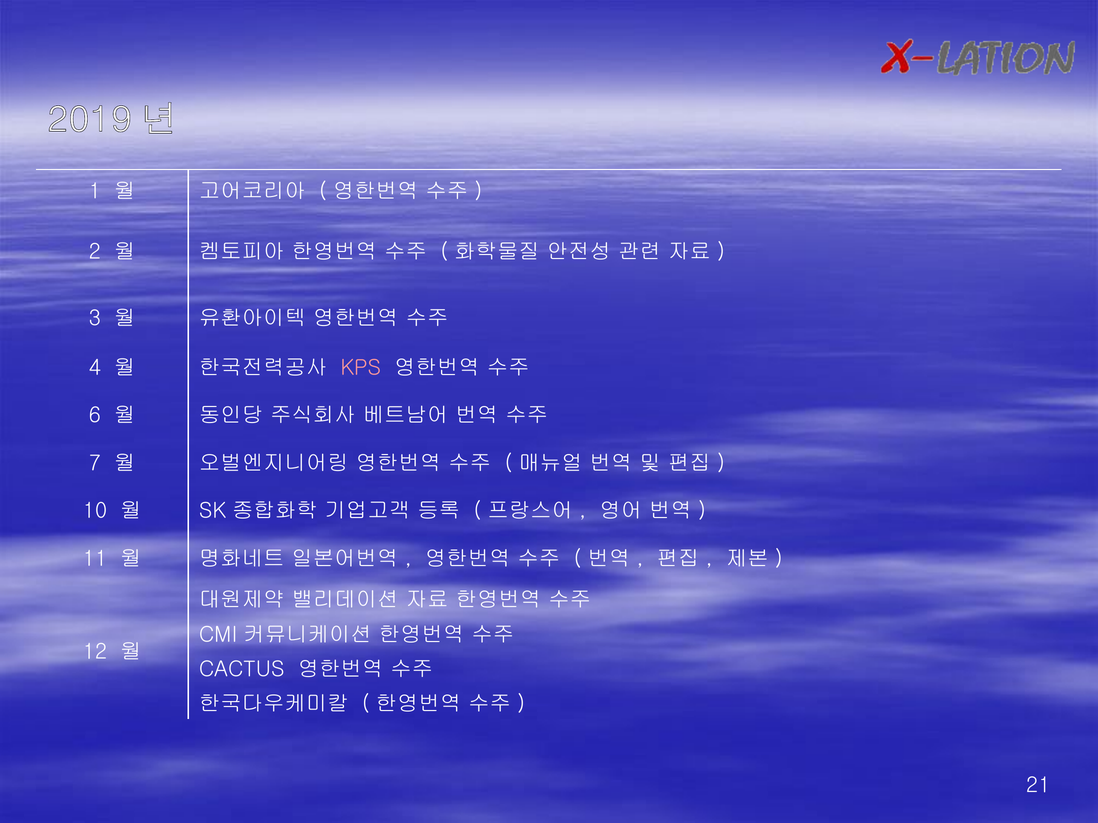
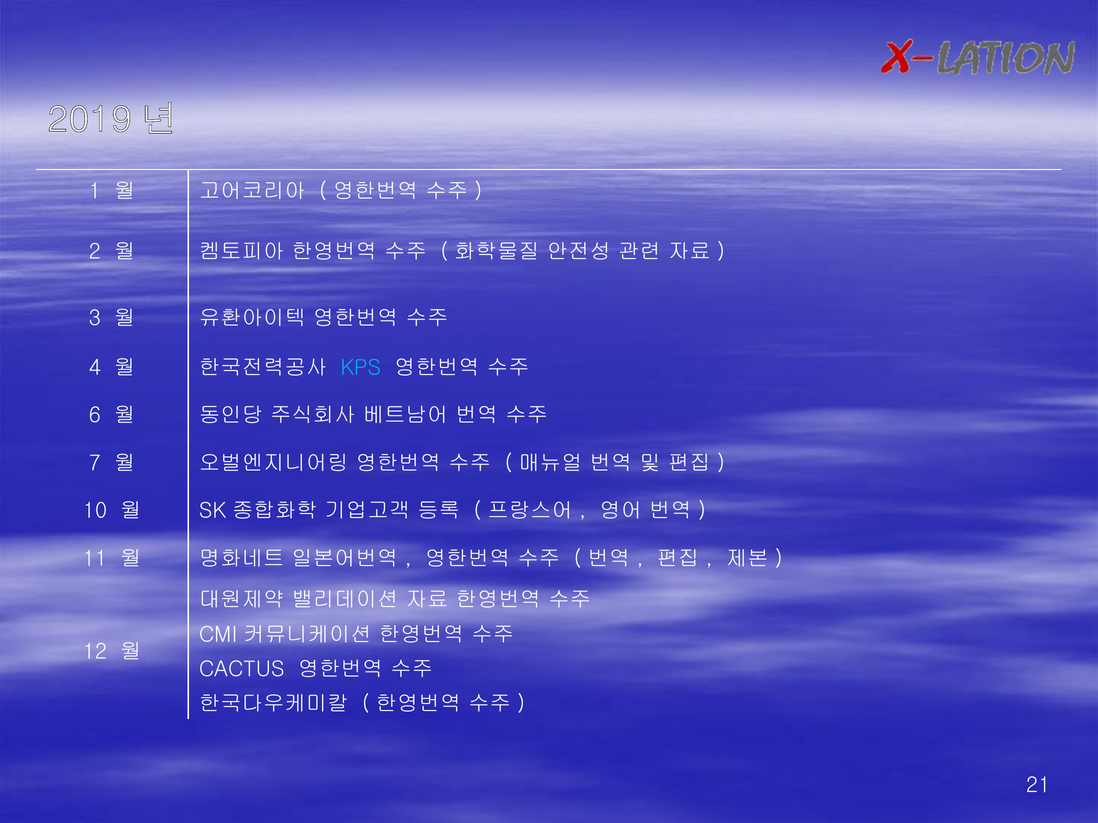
KPS colour: pink -> light blue (361, 368)
